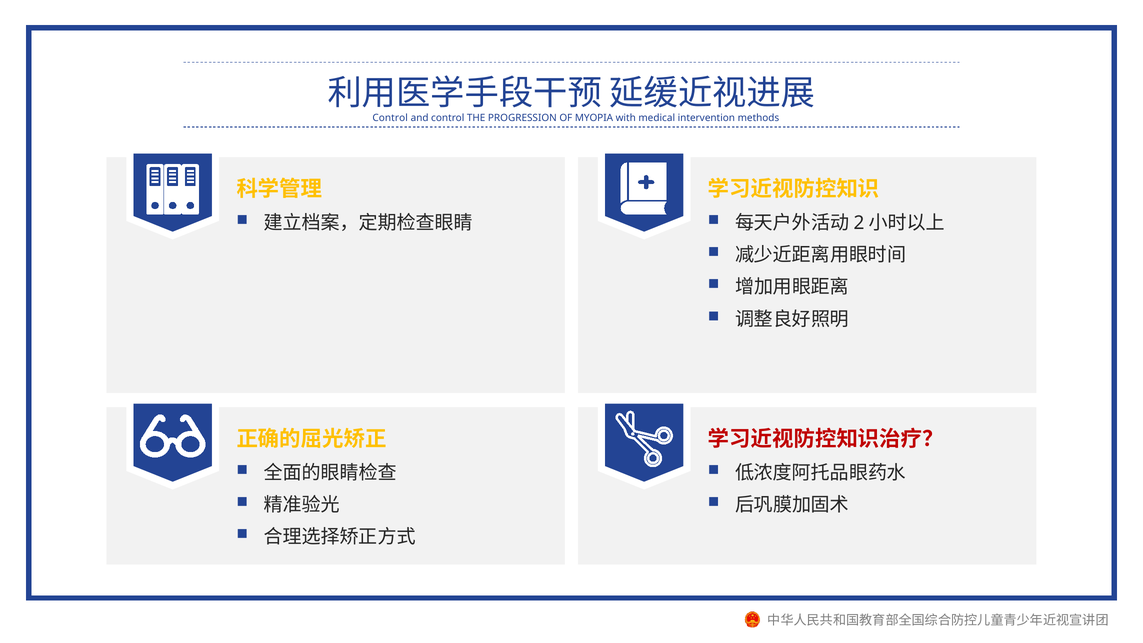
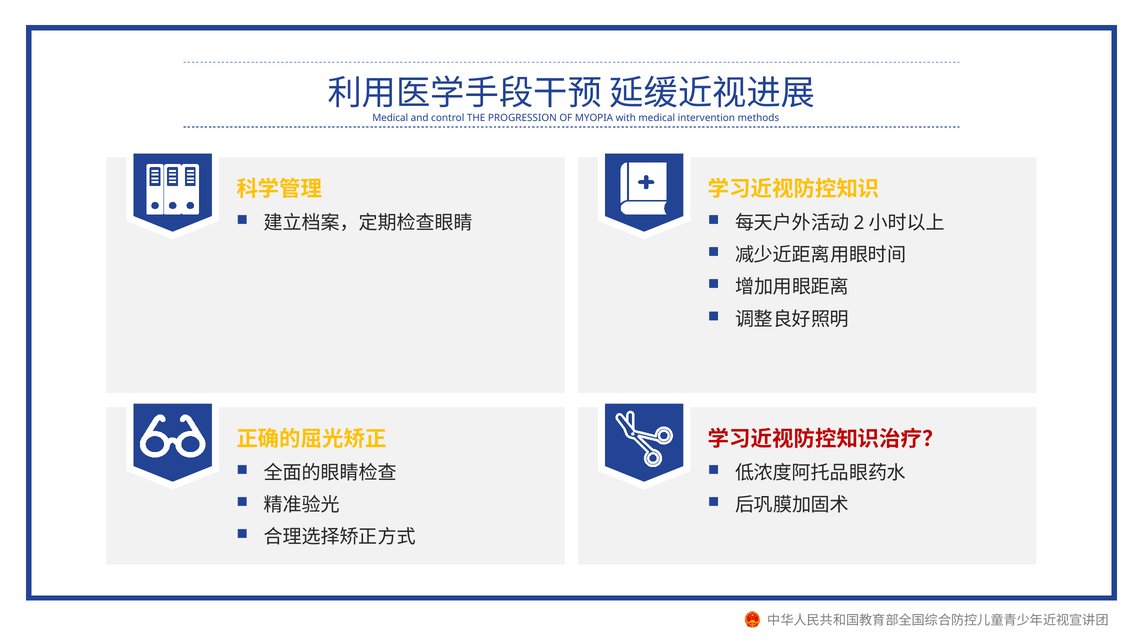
Control: Control -> Medical (390, 118)
